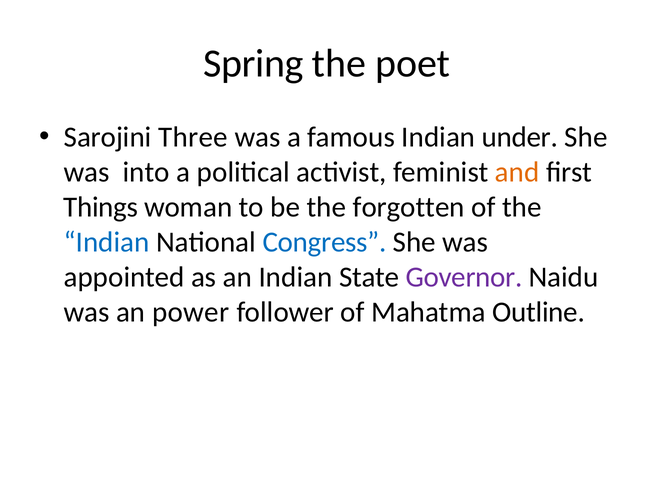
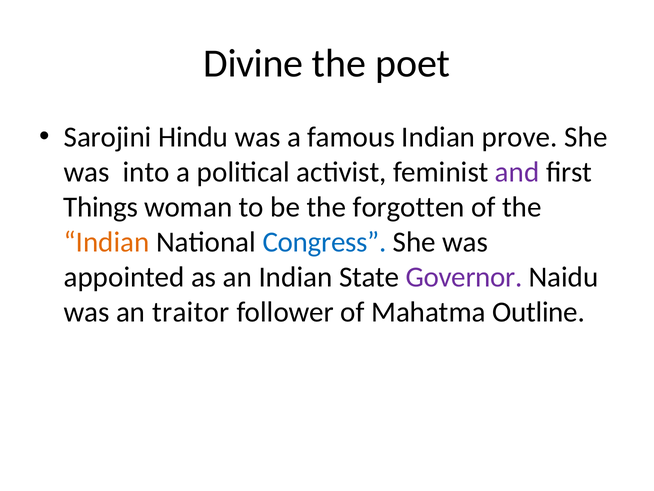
Spring: Spring -> Divine (253, 63)
Three: Three -> Hindu (193, 137)
under: under -> prove (520, 137)
and colour: orange -> purple (517, 172)
Indian colour: blue -> orange (107, 242)
power: power -> traitor (191, 312)
